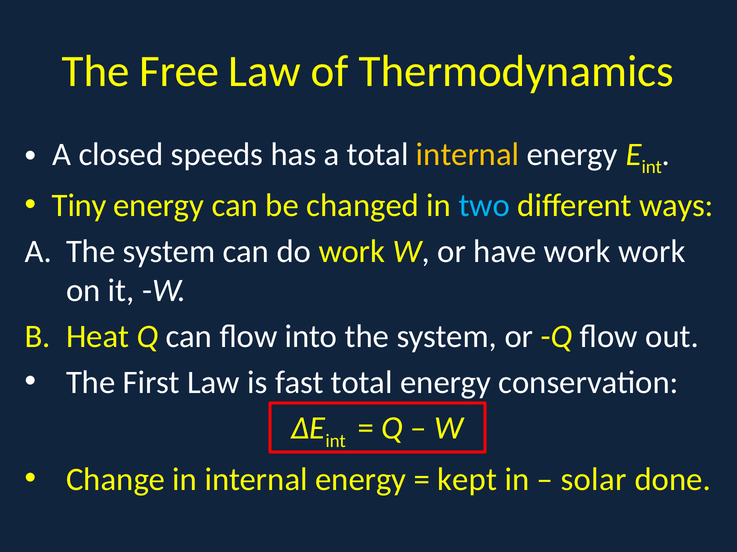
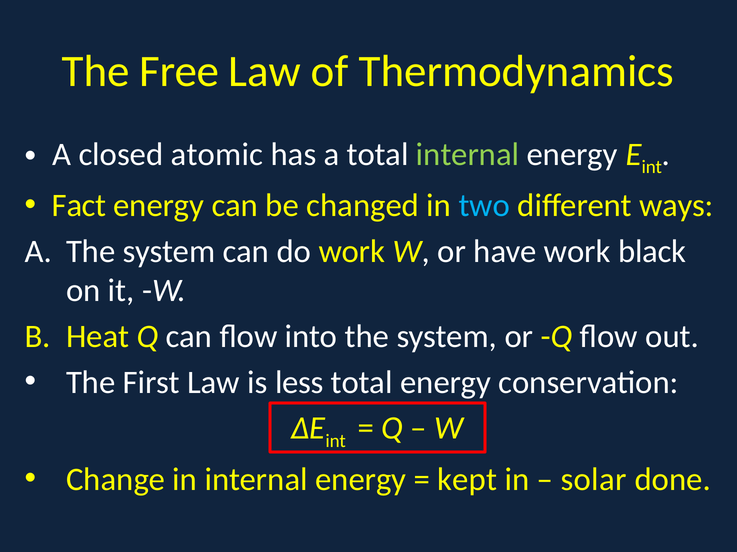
speeds: speeds -> atomic (217, 155)
internal colour: yellow -> light green (468, 155)
Tiny: Tiny -> Fact (79, 206)
work work: work -> black (652, 252)
fast: fast -> less (299, 383)
